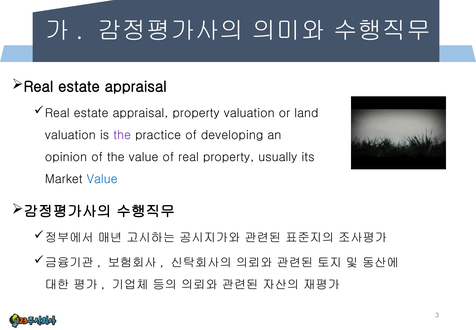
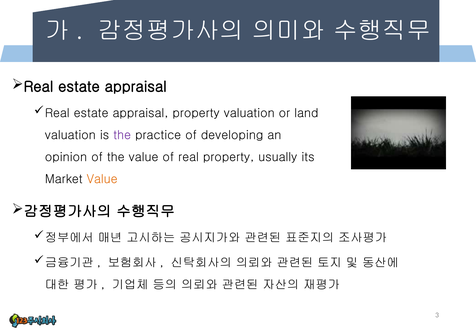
Value colour: blue -> orange (102, 179)
